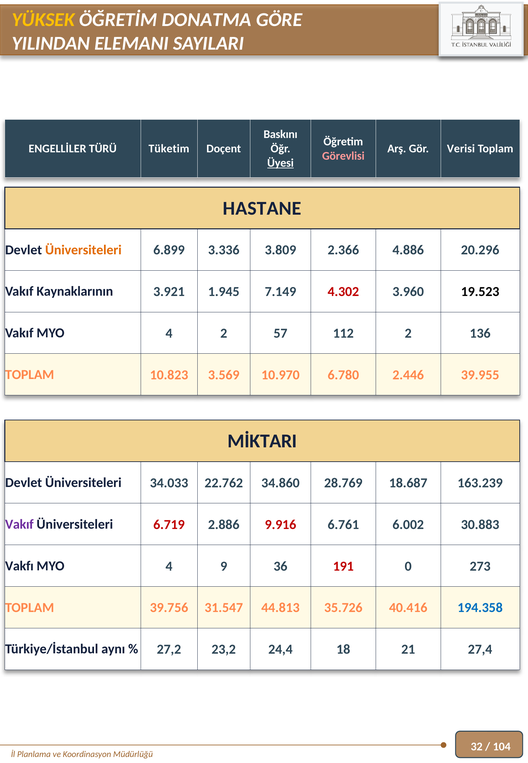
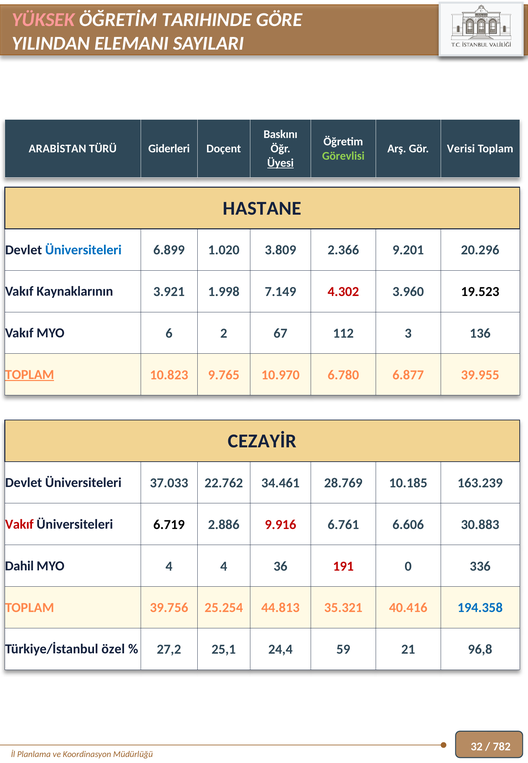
YÜKSEK colour: yellow -> pink (43, 20)
DONATMA: DONATMA -> TARIHINDE (207, 20)
ENGELLİLER: ENGELLİLER -> ARABİSTAN (57, 149)
Tüketim: Tüketim -> Giderleri (169, 149)
Görevlisi colour: pink -> light green (343, 156)
Üniversiteleri colour: orange -> blue (83, 250)
3.336: 3.336 -> 1.020 (224, 250)
4.886: 4.886 -> 9.201 (408, 250)
1.945: 1.945 -> 1.998 (224, 292)
Vakıf MYO 4: 4 -> 6 (169, 333)
57: 57 -> 67 (280, 333)
112 2: 2 -> 3 (408, 333)
TOPLAM underline: none -> present (30, 375)
3.569: 3.569 -> 9.765 (224, 375)
2.446: 2.446 -> 6.877 (408, 375)
MİKTARI: MİKTARI -> CEZAYİR (262, 441)
34.033: 34.033 -> 37.033 (169, 483)
34.860: 34.860 -> 34.461 (280, 483)
18.687: 18.687 -> 10.185 (408, 483)
Vakıf colour: purple -> red (19, 524)
6.719 colour: red -> black (169, 524)
6.002: 6.002 -> 6.606 (408, 524)
Vakfı: Vakfı -> Dahil (19, 566)
4 9: 9 -> 4 (224, 566)
273: 273 -> 336 (480, 566)
31.547: 31.547 -> 25.254 (224, 607)
35.726: 35.726 -> 35.321 (343, 607)
aynı: aynı -> özel (113, 649)
23,2: 23,2 -> 25,1 (224, 649)
18: 18 -> 59 (343, 649)
27,4: 27,4 -> 96,8 (480, 649)
104: 104 -> 782 (502, 746)
